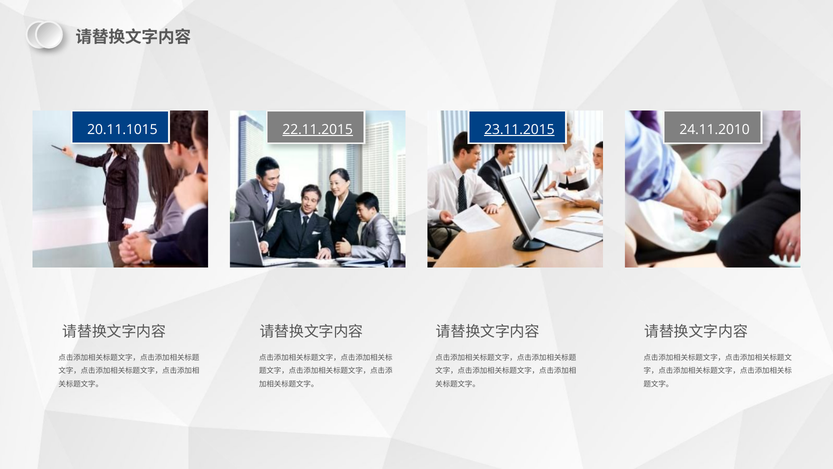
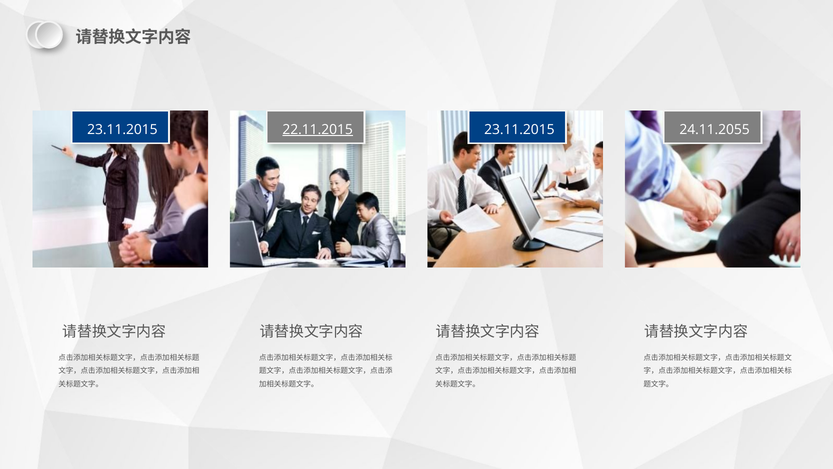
20.11.1015: 20.11.1015 -> 23.11.2015 (122, 129)
23.11.2015 underline: present -> none (519, 129)
24.11.2010: 24.11.2010 -> 24.11.2055 (715, 129)
